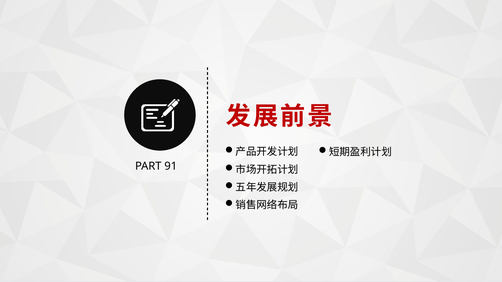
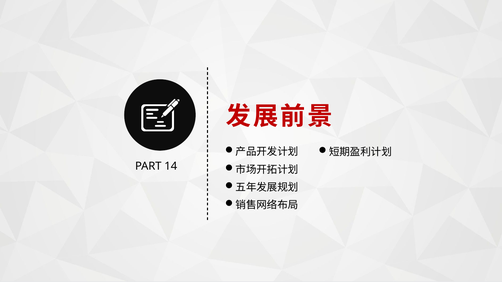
91: 91 -> 14 (171, 166)
